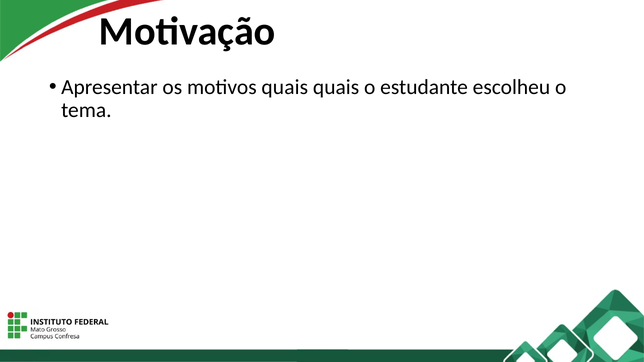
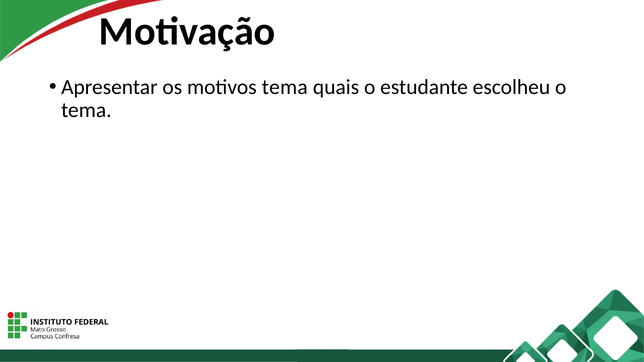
motivos quais: quais -> tema (285, 87)
